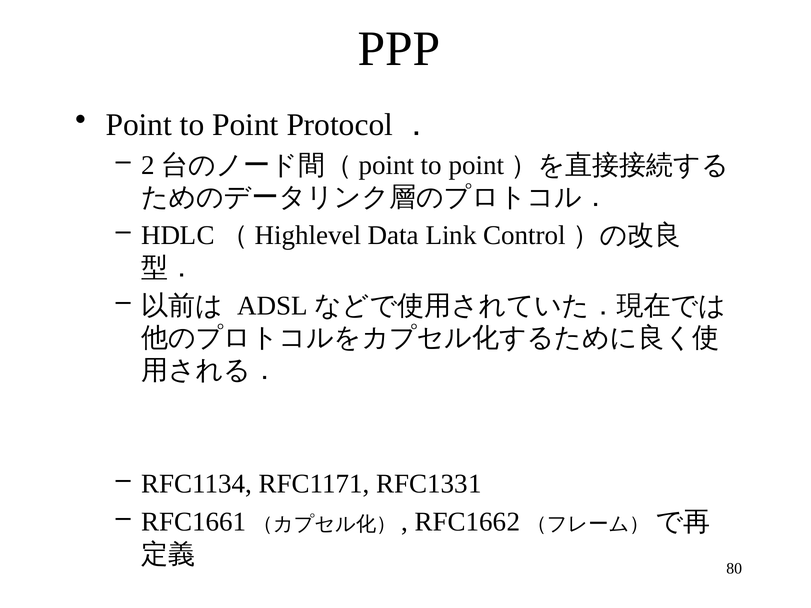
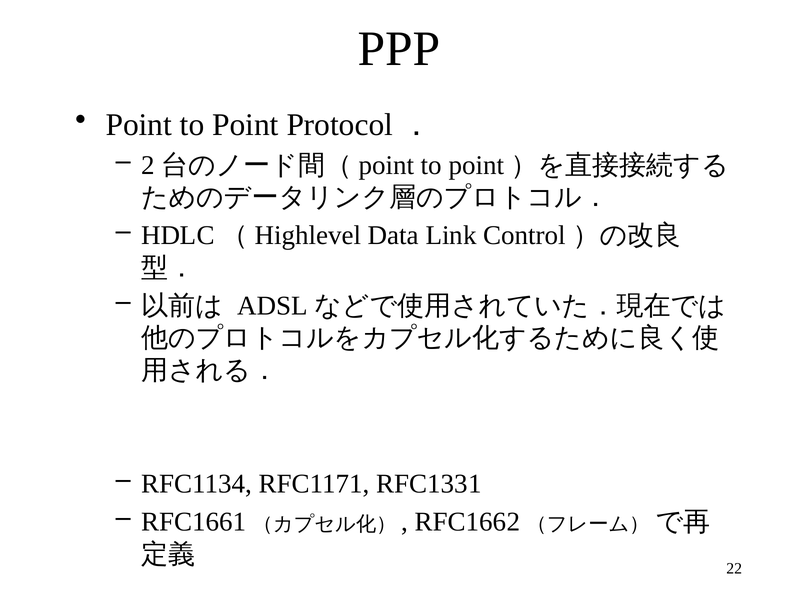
80: 80 -> 22 (734, 569)
